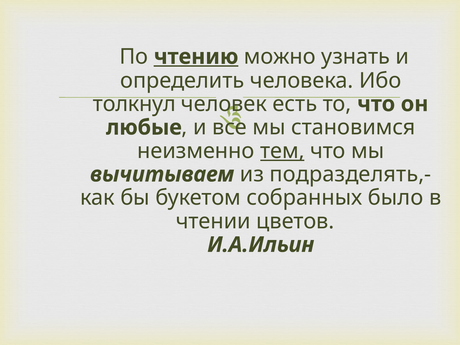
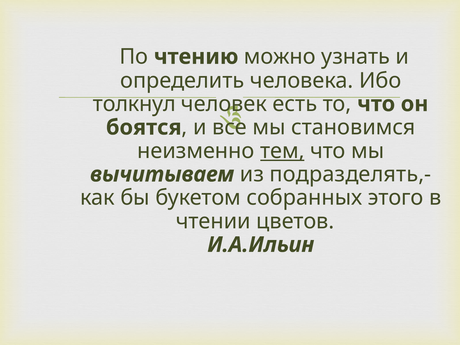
чтению underline: present -> none (196, 57)
любые: любые -> боятся (144, 127)
было: было -> этого (396, 198)
